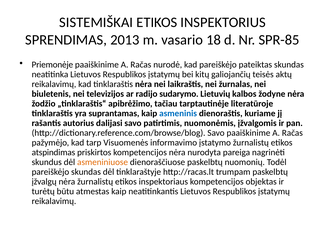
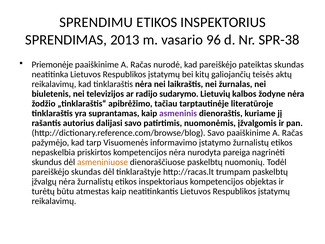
SISTEMIŠKAI: SISTEMIŠKAI -> SPRENDIMU (96, 22)
18: 18 -> 96 (214, 40)
SPR-85: SPR-85 -> SPR-38 (279, 40)
asmeninis colour: blue -> purple (178, 113)
atspindimas: atspindimas -> nepaskelbia (53, 152)
